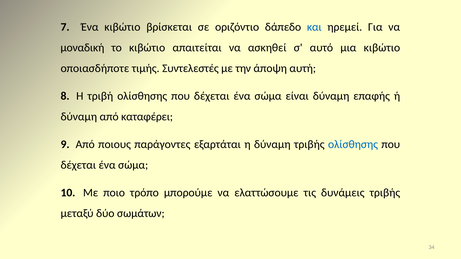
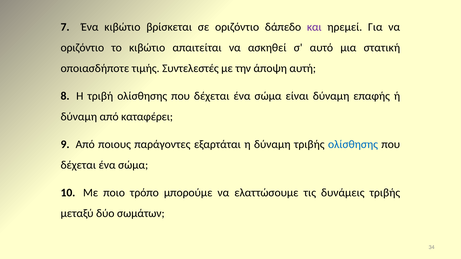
και colour: blue -> purple (314, 27)
μοναδική: μοναδική -> οριζόντιο (82, 48)
μια κιβώτιο: κιβώτιο -> στατική (382, 48)
